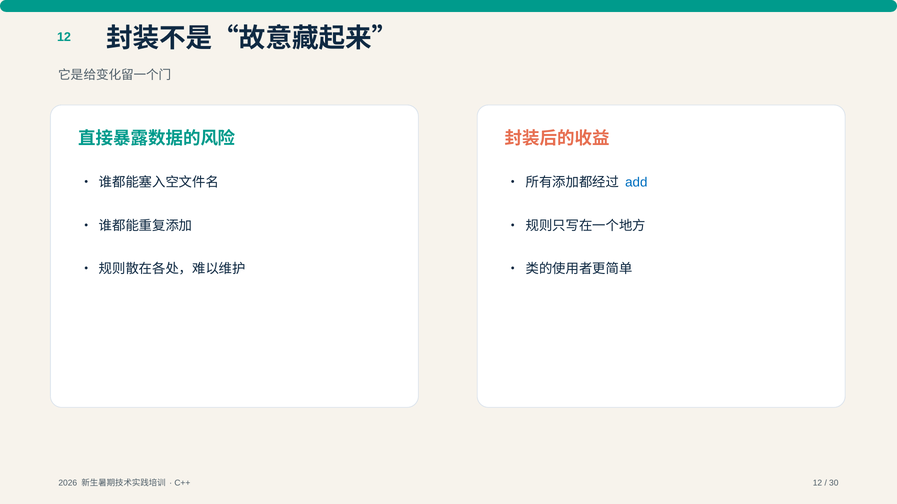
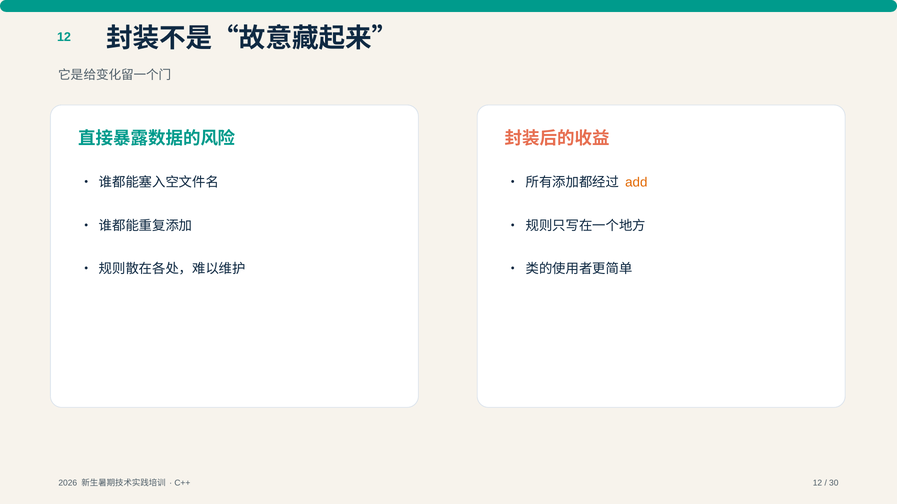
add colour: blue -> orange (636, 182)
